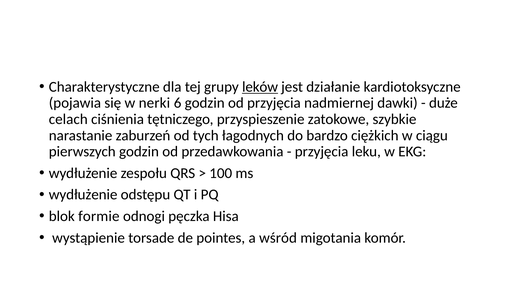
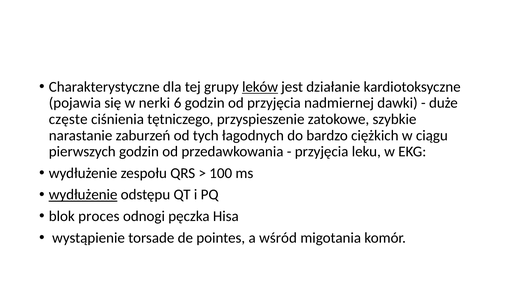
celach: celach -> częste (68, 119)
wydłużenie underline: none -> present (83, 195)
formie: formie -> proces (99, 216)
